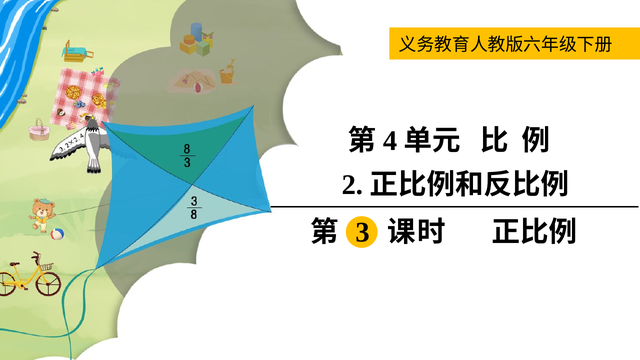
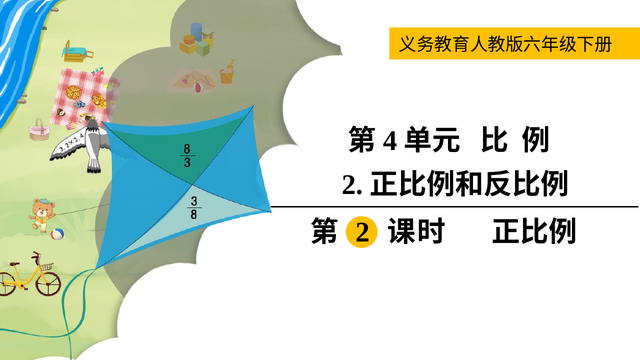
3: 3 -> 2 (363, 232)
